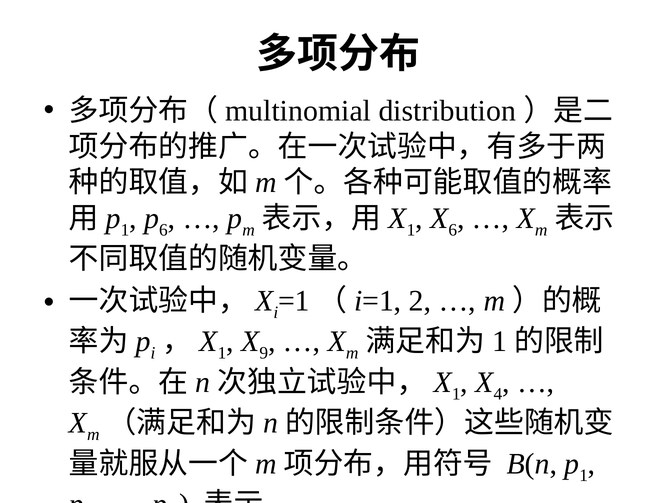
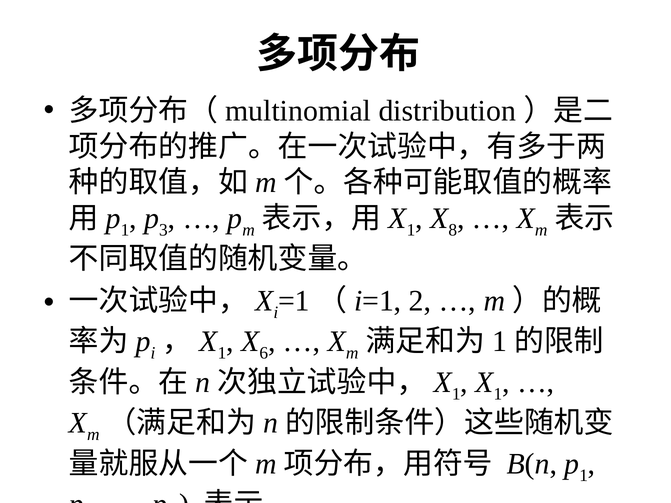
6: 6 -> 3 (163, 230)
6: 6 -> 8 (453, 230)
9: 9 -> 6 (264, 353)
4: 4 -> 1 (498, 394)
